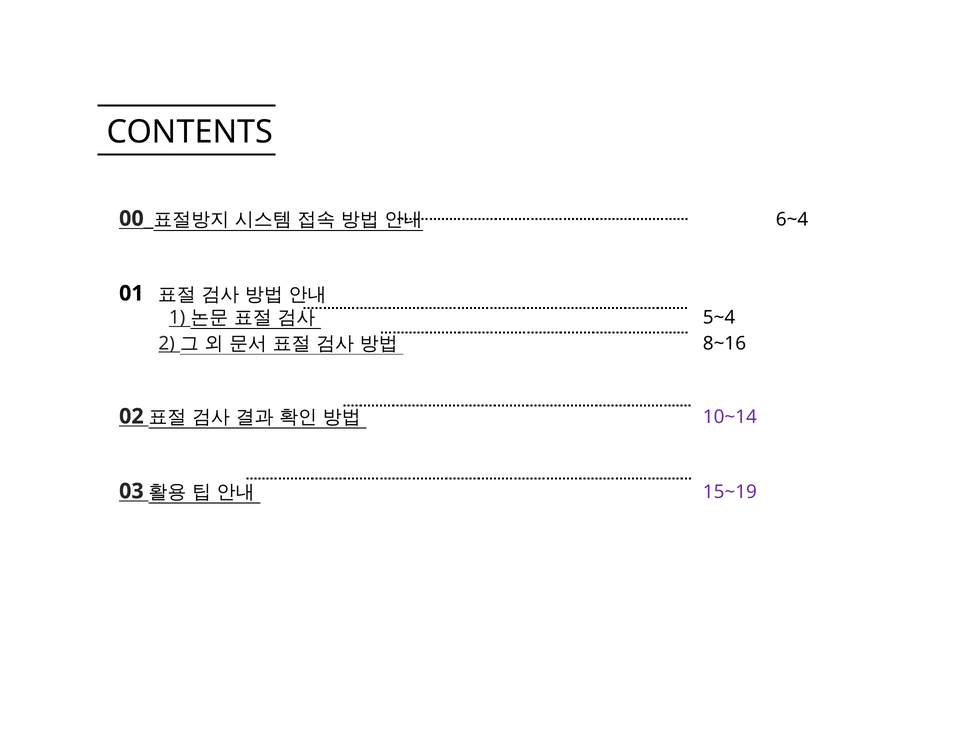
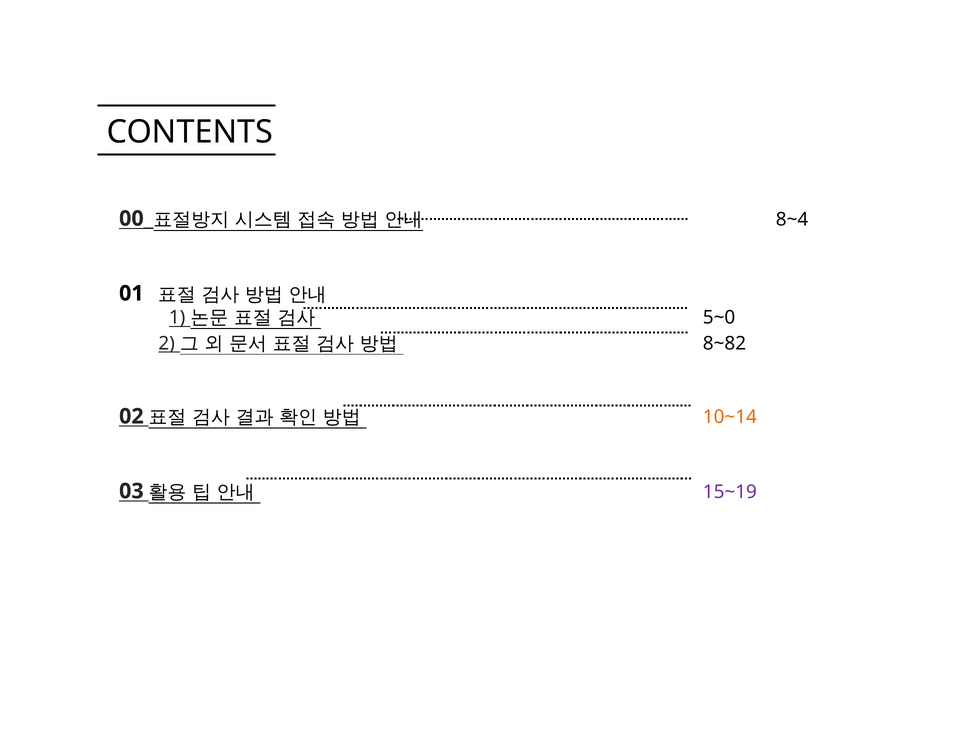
6~4: 6~4 -> 8~4 (792, 219)
5~4: 5~4 -> 5~0 (719, 317)
8~16: 8~16 -> 8~82 (724, 343)
10~14 colour: purple -> orange (730, 417)
